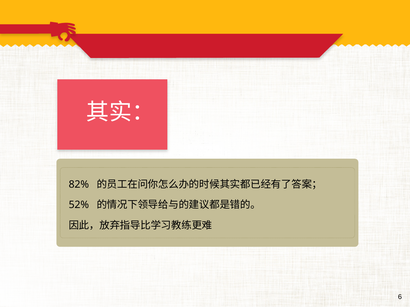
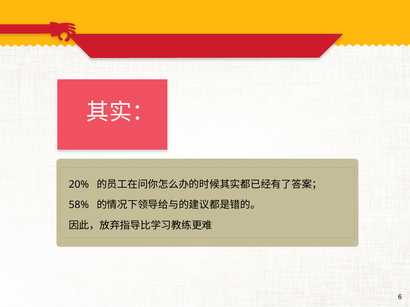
82%: 82% -> 20% (79, 185)
52%: 52% -> 58% (79, 205)
